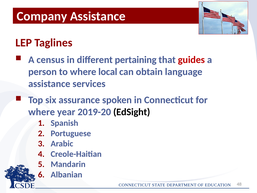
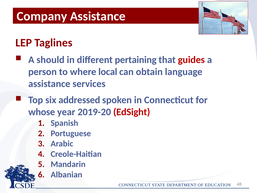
census: census -> should (51, 60)
assurance: assurance -> addressed (79, 100)
where: where -> whose (42, 112)
EdSight colour: black -> red (132, 112)
